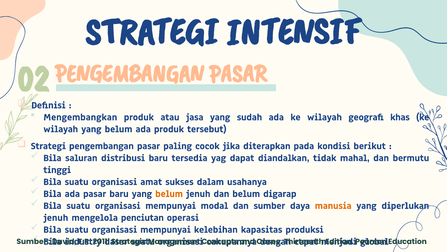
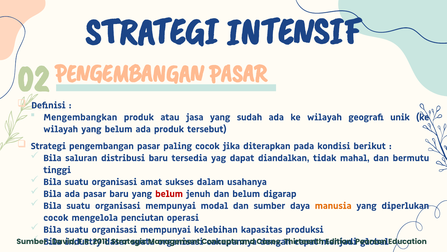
khas: khas -> unik (400, 117)
belum colour: orange -> red (169, 193)
jenuh: jenuh -> cocok (56, 217)
